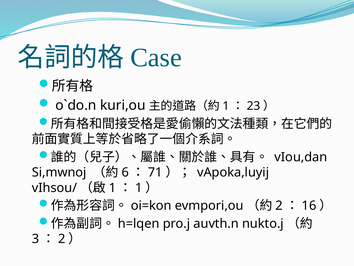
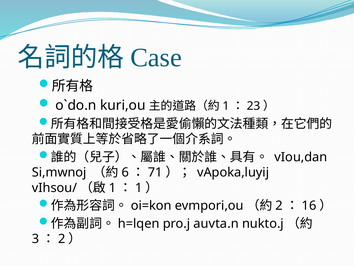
auvth.n: auvth.n -> auvta.n (216, 223)
